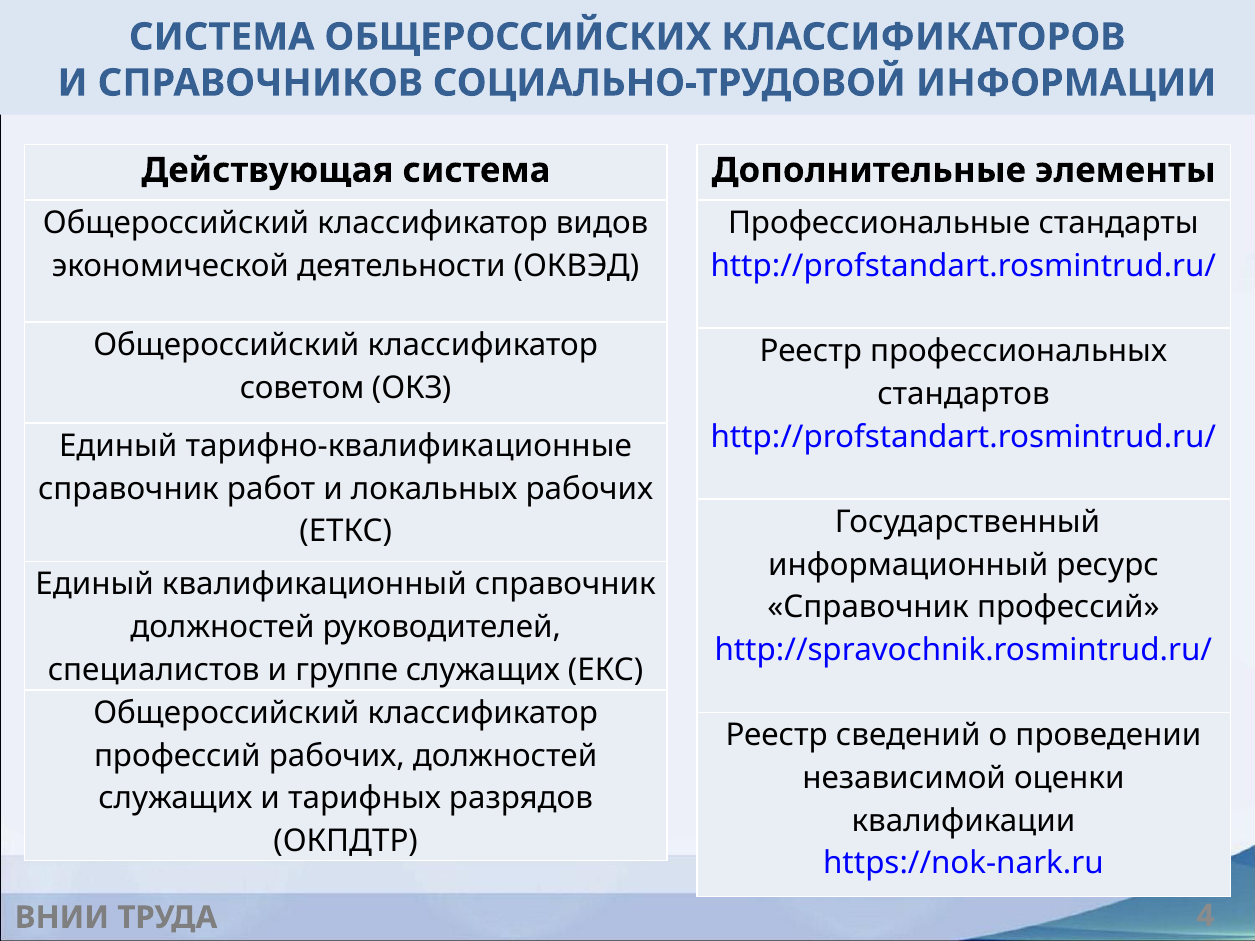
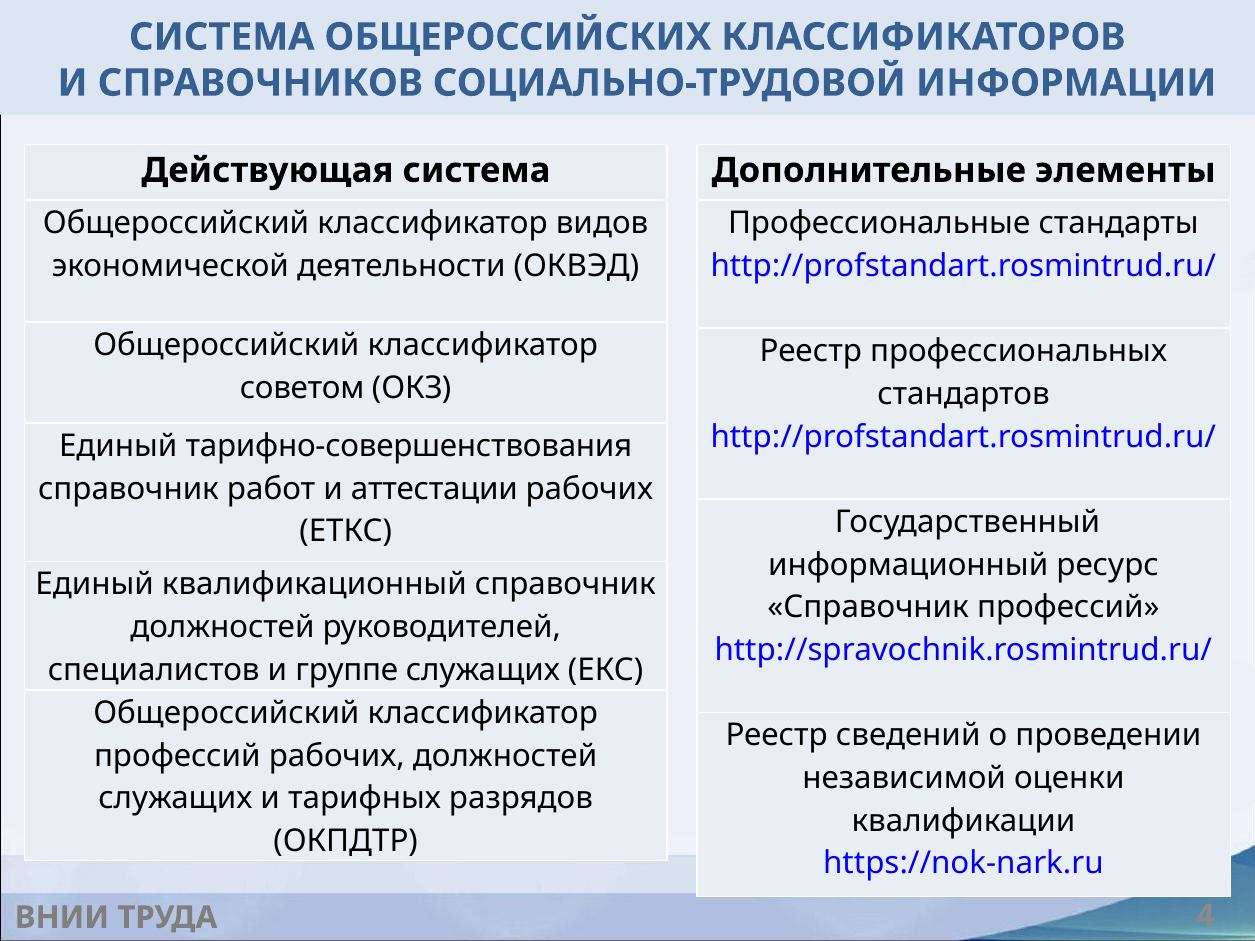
тарифно-квалификационные: тарифно-квалификационные -> тарифно-совершенствования (409, 446)
локальных: локальных -> аттестации (434, 489)
